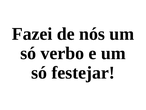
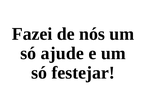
verbo: verbo -> ajude (62, 53)
